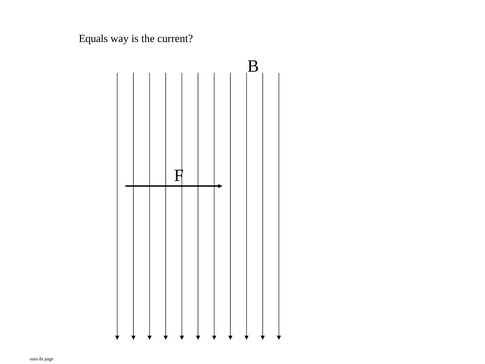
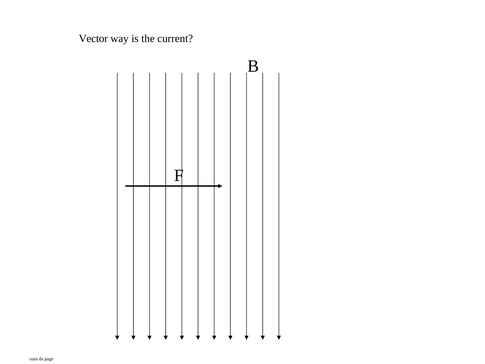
Equals: Equals -> Vector (93, 39)
